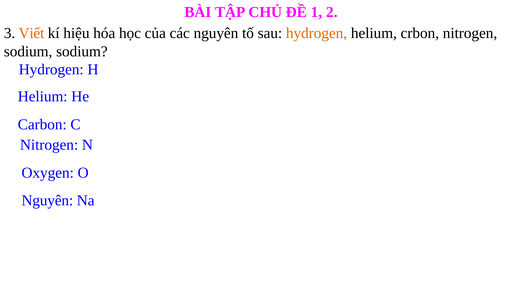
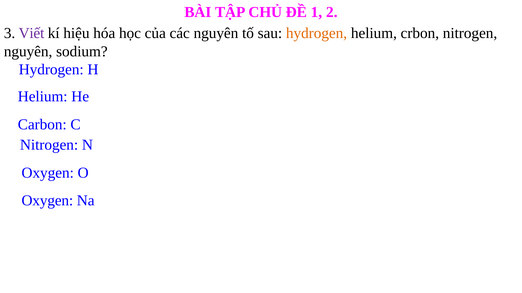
Viết colour: orange -> purple (31, 33)
sodium: sodium -> nguyên (28, 52)
Nguyên: Nguyên -> Oxygen (47, 201)
